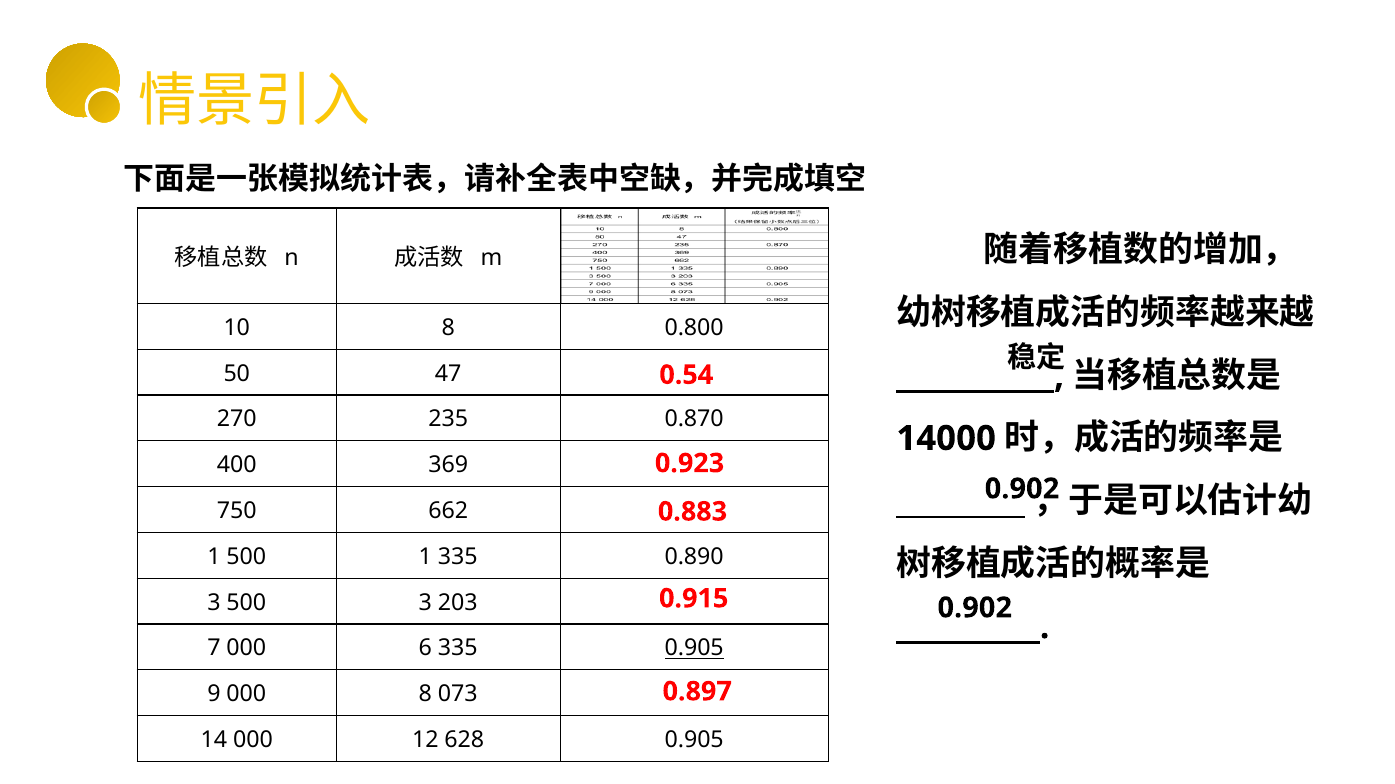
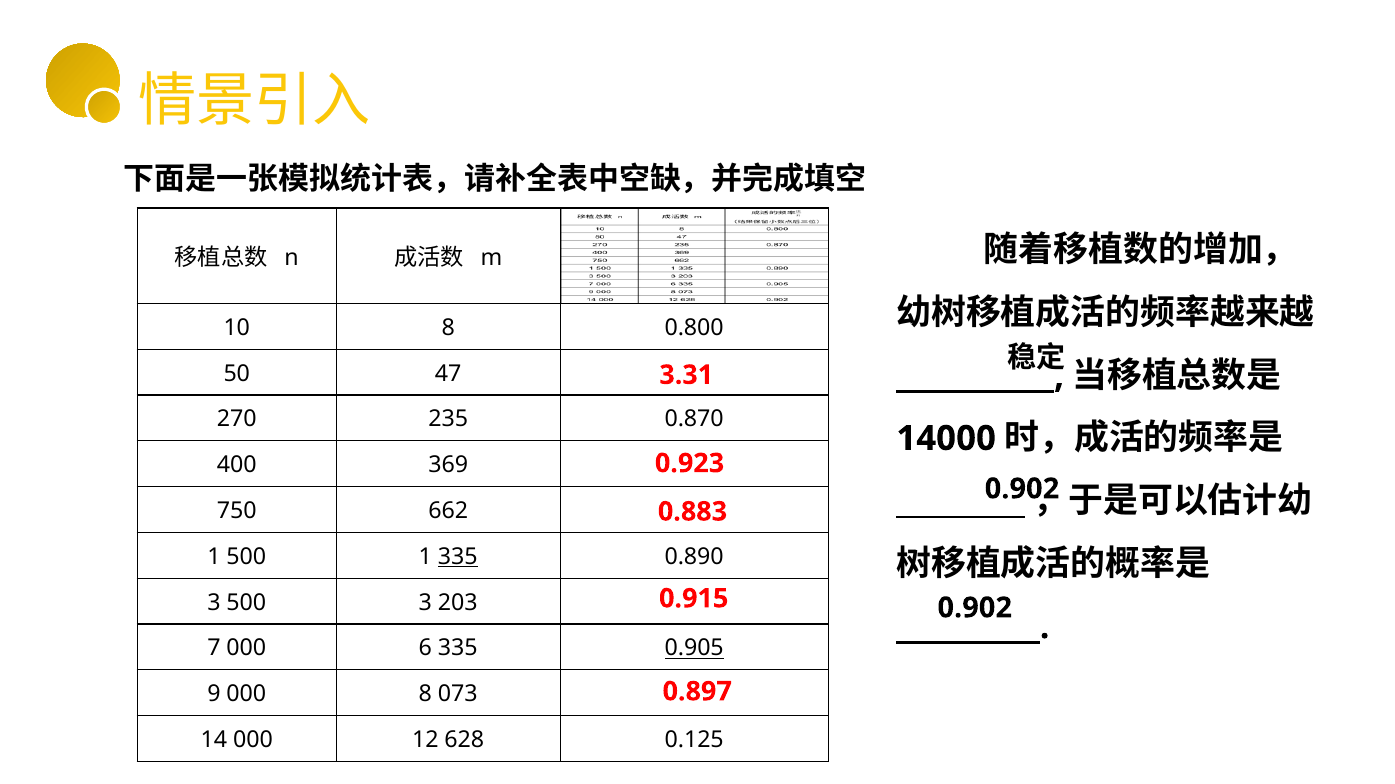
0.54: 0.54 -> 3.31 (686, 375)
335 underline: none -> present (458, 557)
628 0.905: 0.905 -> 0.125 (694, 741)
